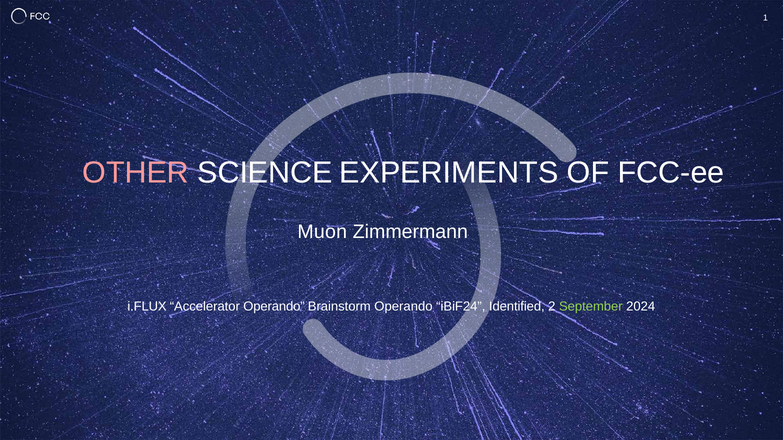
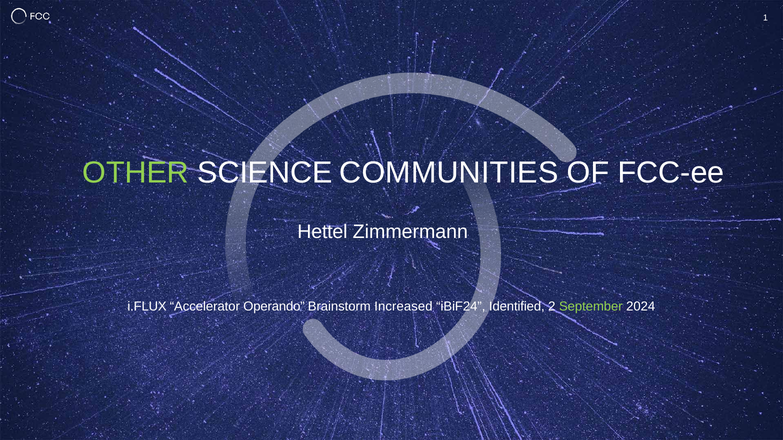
OTHER colour: pink -> light green (136, 173)
EXPERIMENTS: EXPERIMENTS -> COMMUNITIES (449, 173)
Muon: Muon -> Hettel (322, 232)
Brainstorm Operando: Operando -> Increased (403, 307)
